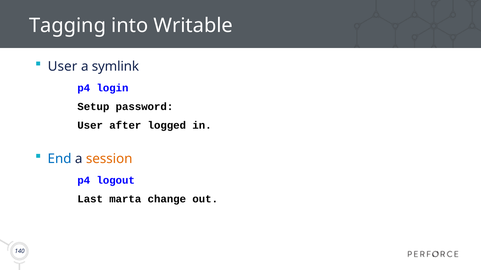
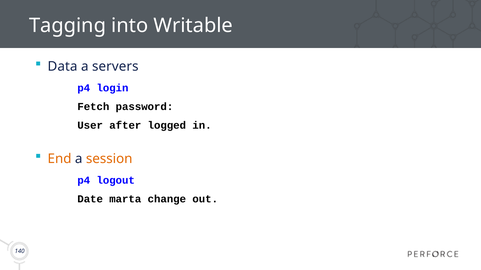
User: User -> Data (63, 66)
symlink: symlink -> servers (115, 66)
Setup: Setup -> Fetch (93, 107)
End colour: blue -> orange (60, 159)
Last: Last -> Date (90, 199)
